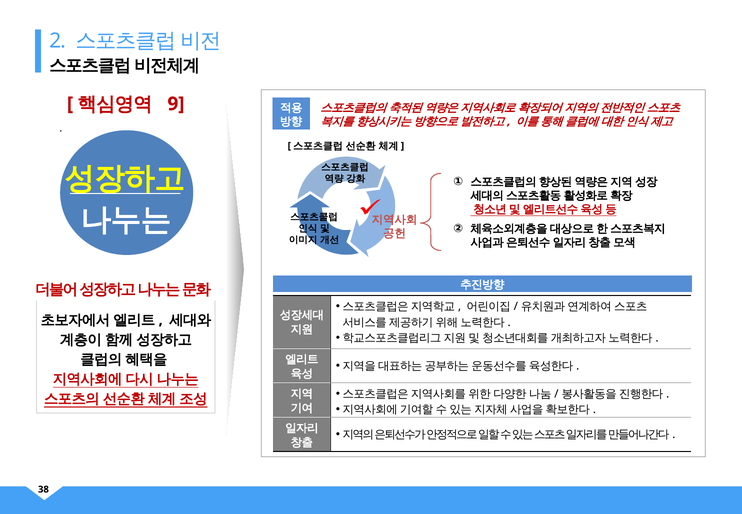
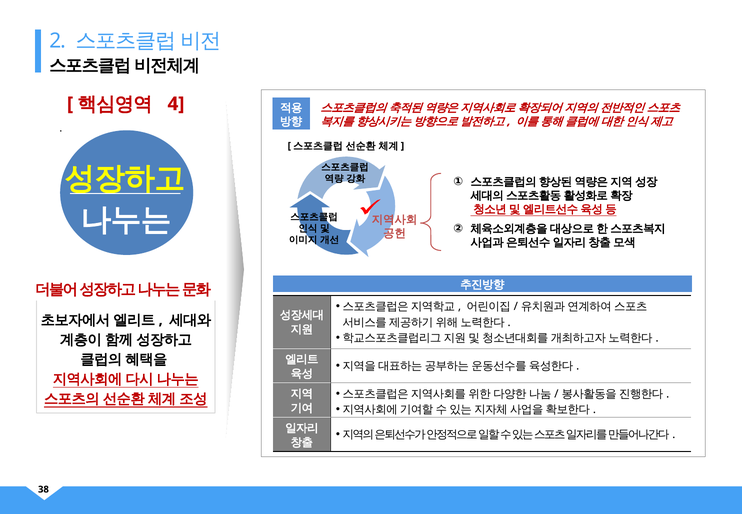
9: 9 -> 4 (176, 104)
